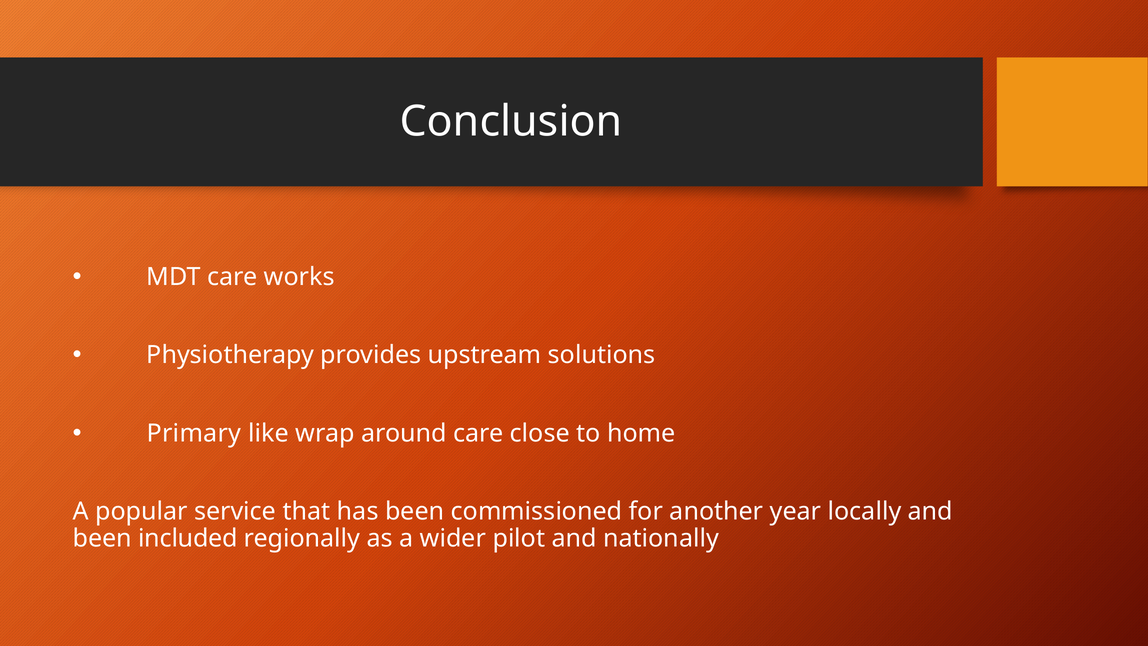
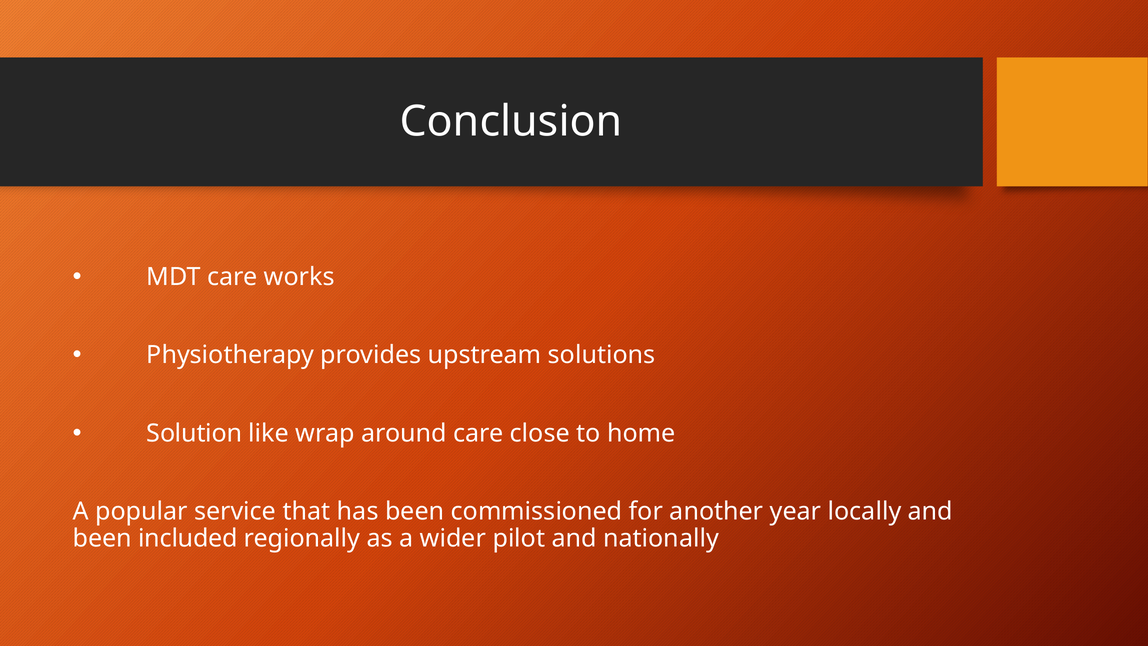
Primary: Primary -> Solution (194, 433)
